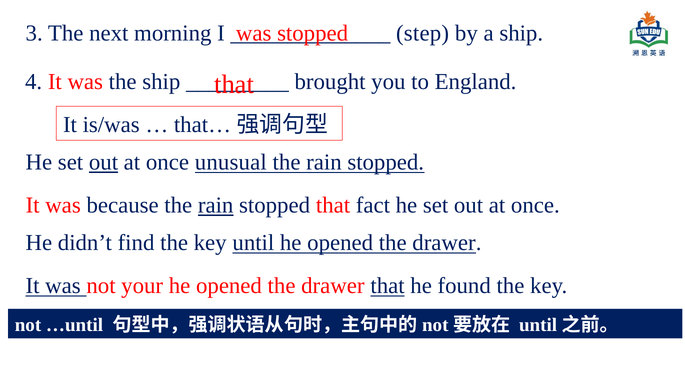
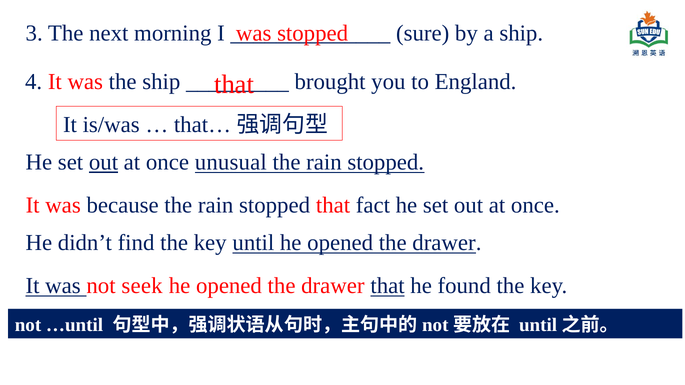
step: step -> sure (423, 33)
rain underline: present -> none (216, 205)
your: your -> seek (142, 286)
